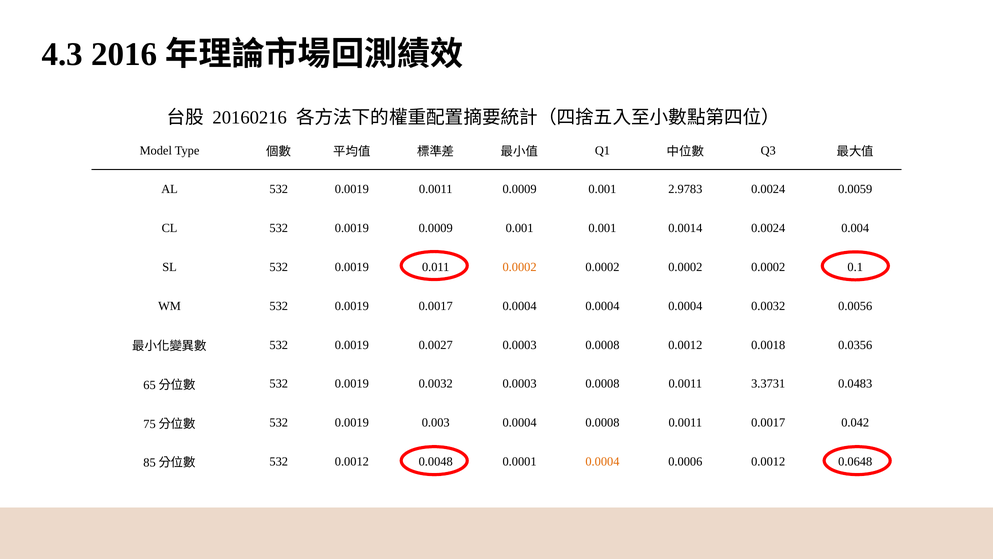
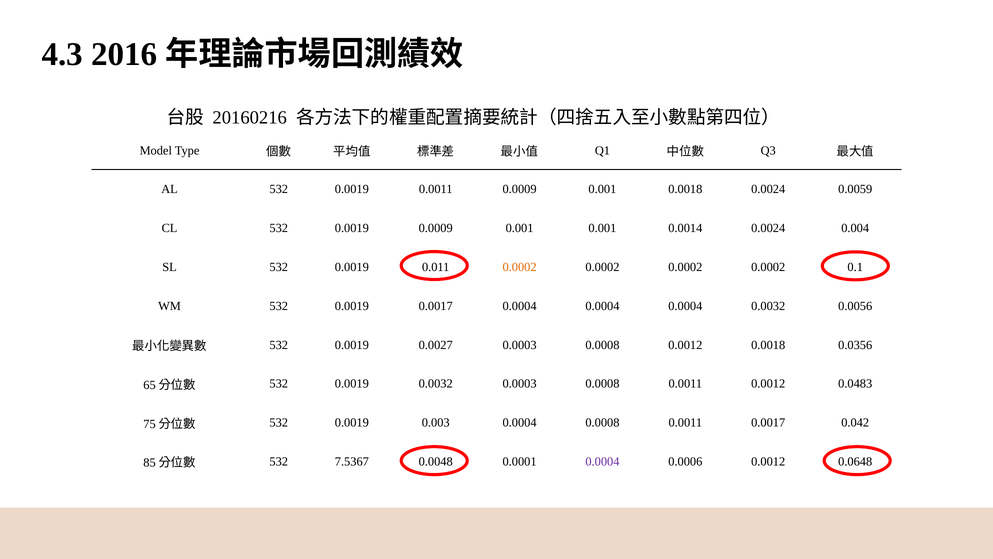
0.001 2.9783: 2.9783 -> 0.0018 (685, 189)
0.0011 3.3731: 3.3731 -> 0.0012 (768, 383)
532 0.0012: 0.0012 -> 7.5367 (352, 461)
0.0004 colour: orange -> purple (602, 461)
